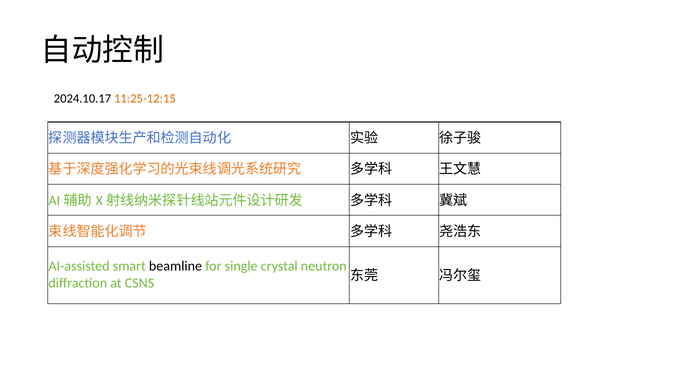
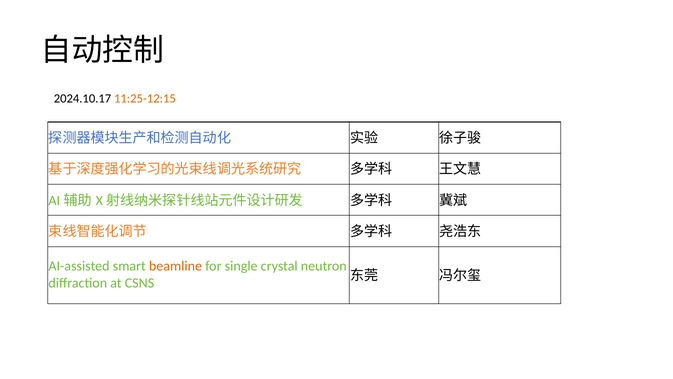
beamline colour: black -> orange (176, 266)
